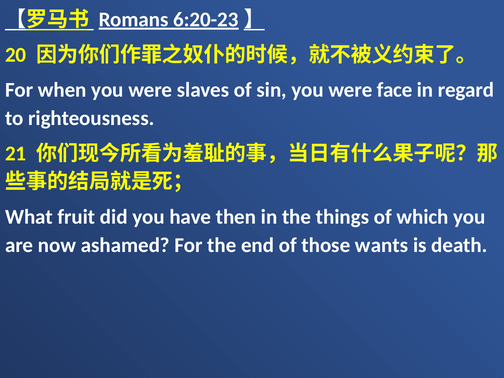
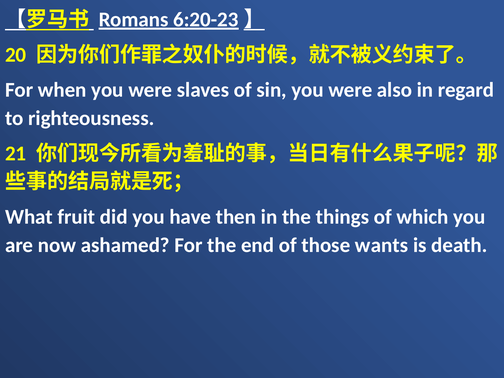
face: face -> also (394, 90)
